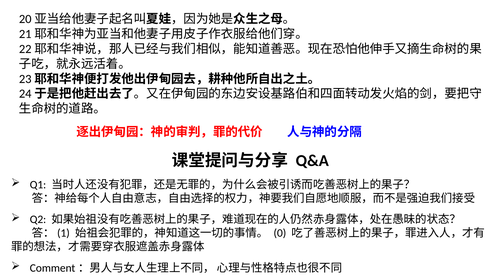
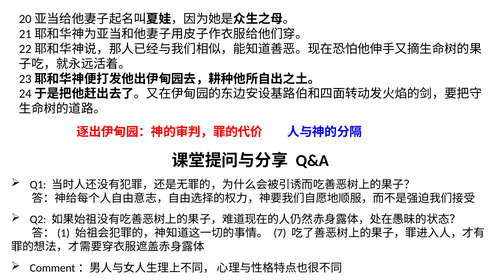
0: 0 -> 7 (280, 233)
